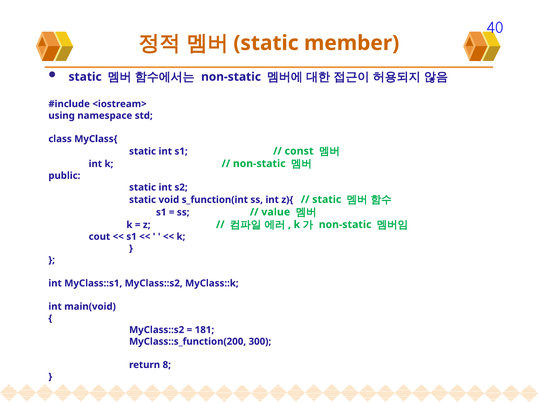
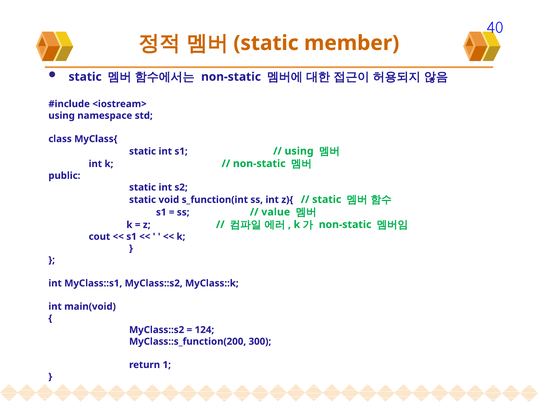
const: const -> using (299, 151)
181: 181 -> 124 (204, 330)
8: 8 -> 1 (167, 365)
